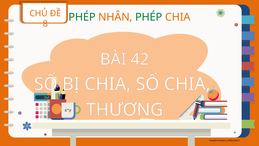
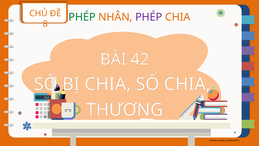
PHÉP colour: green -> purple (149, 17)
